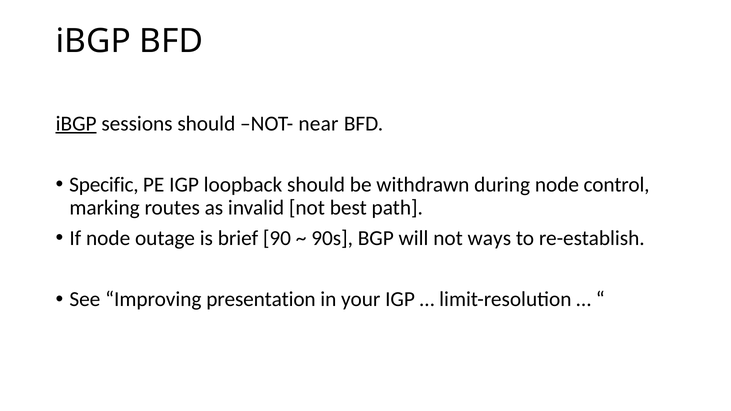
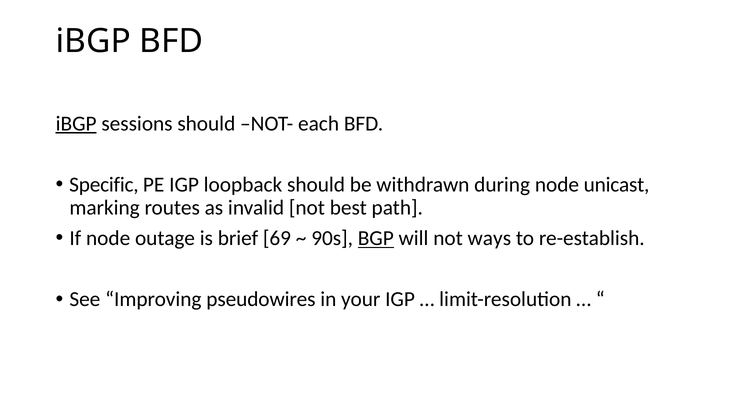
near: near -> each (319, 124)
control: control -> unicast (617, 185)
90: 90 -> 69 (277, 238)
BGP underline: none -> present (376, 238)
presentation: presentation -> pseudowires (261, 300)
